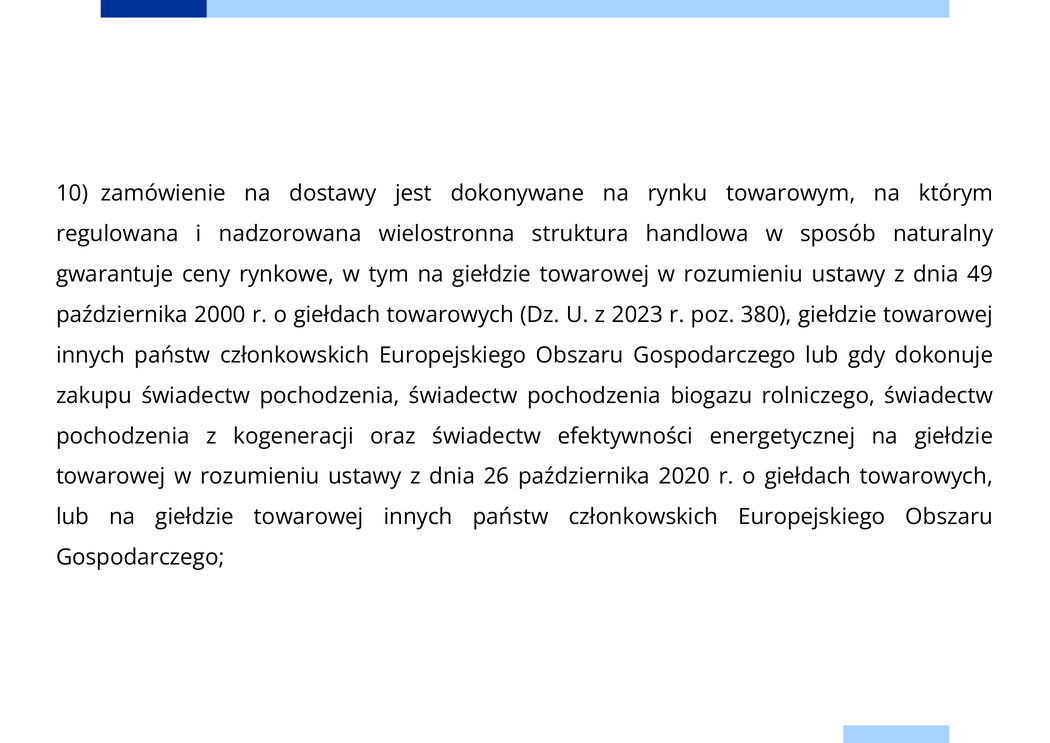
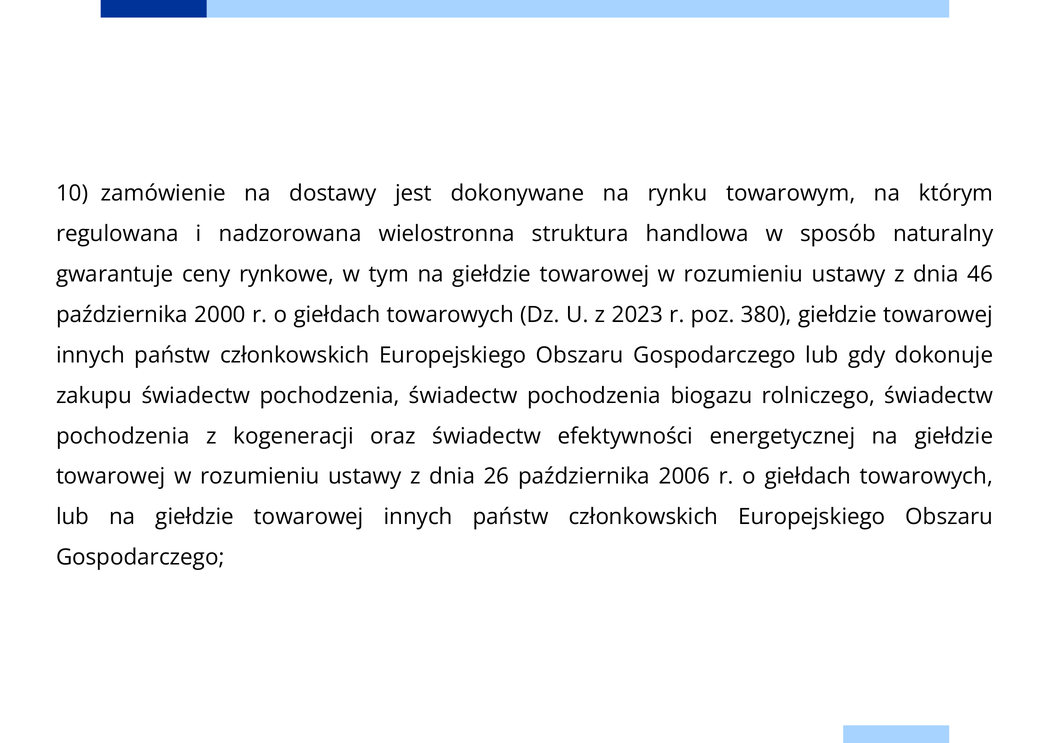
49: 49 -> 46 (980, 274)
2020: 2020 -> 2006 (684, 476)
